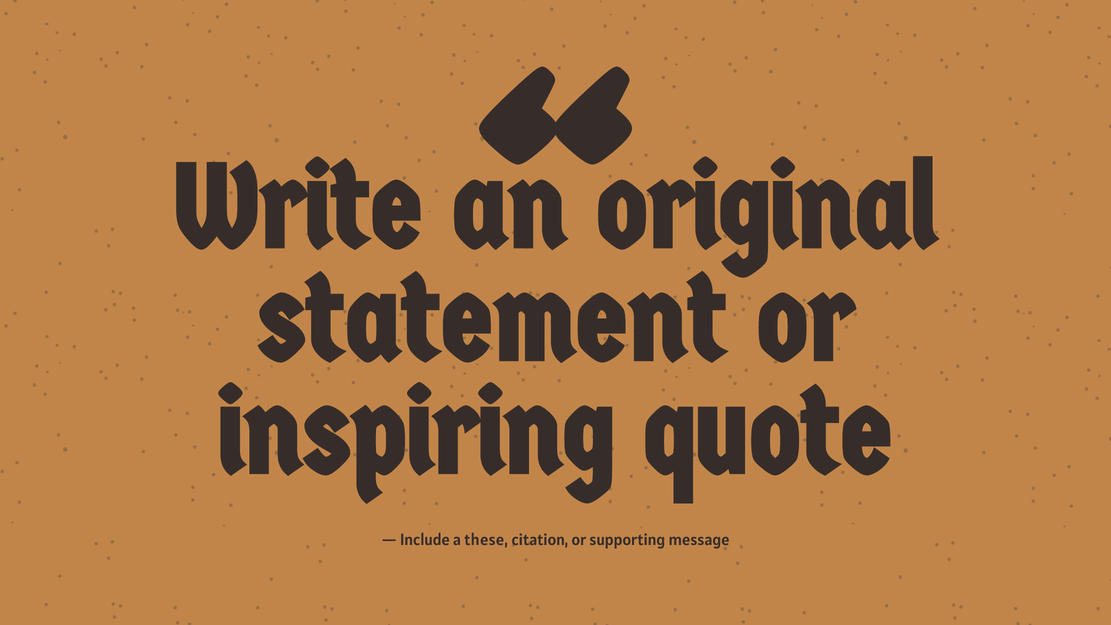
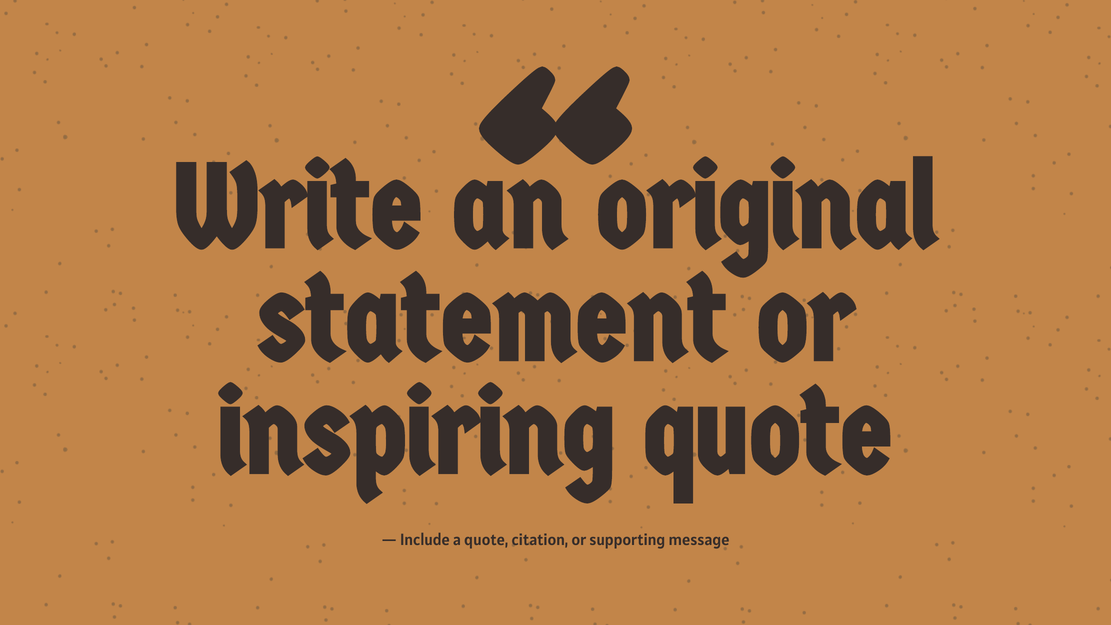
a these: these -> quote (486, 540)
